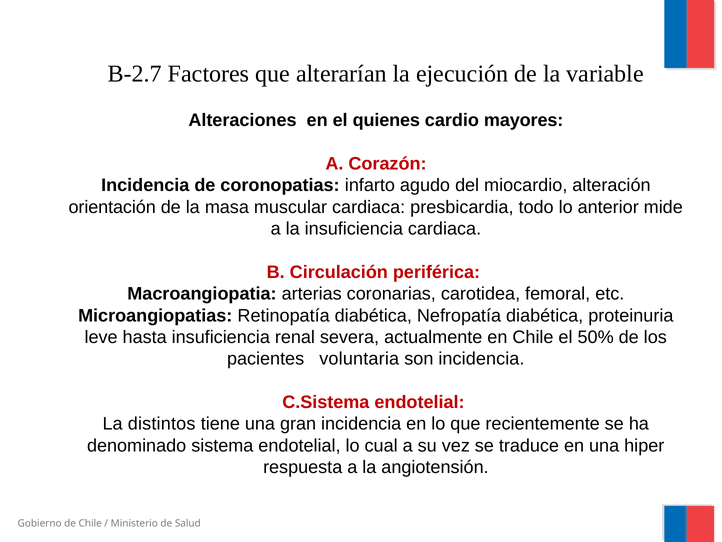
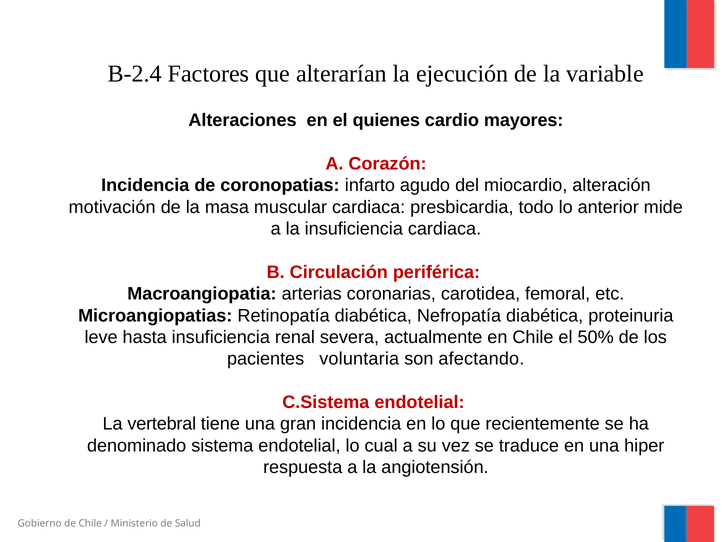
B-2.7: B-2.7 -> B-2.4 (135, 74)
orientación: orientación -> motivación (112, 207)
son incidencia: incidencia -> afectando (481, 359)
distintos: distintos -> vertebral (162, 424)
